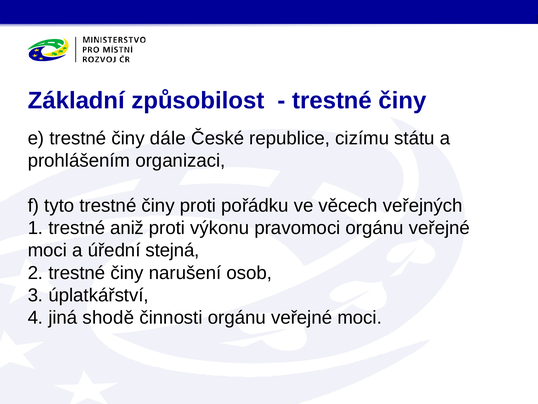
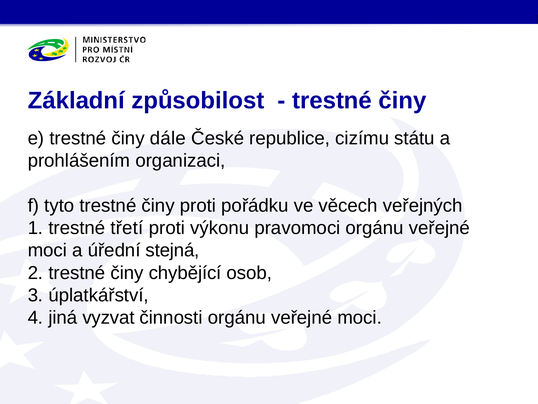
aniž: aniž -> třetí (127, 228)
narušení: narušení -> chybějící (185, 273)
shodě: shodě -> vyzvat (109, 317)
